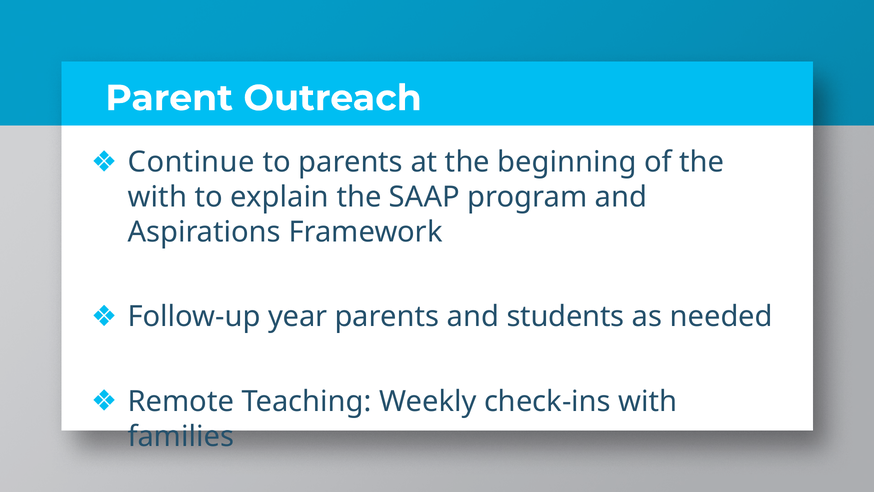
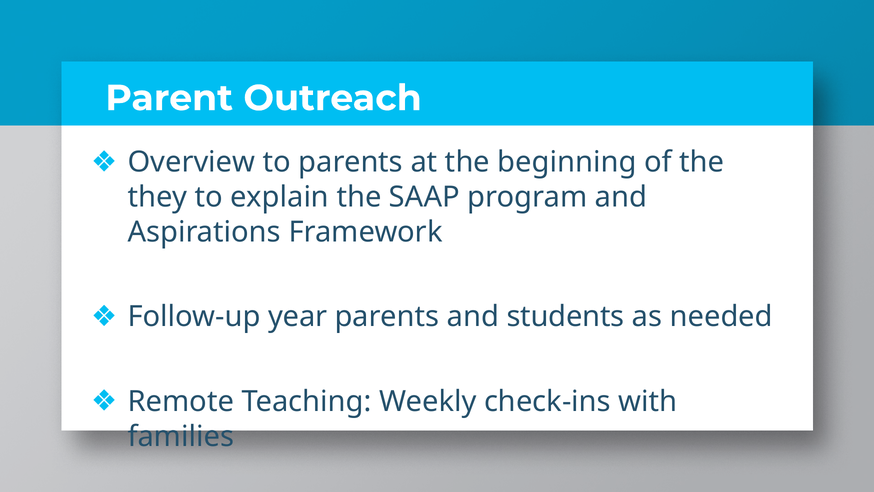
Continue: Continue -> Overview (191, 162)
with: with -> they (157, 197)
